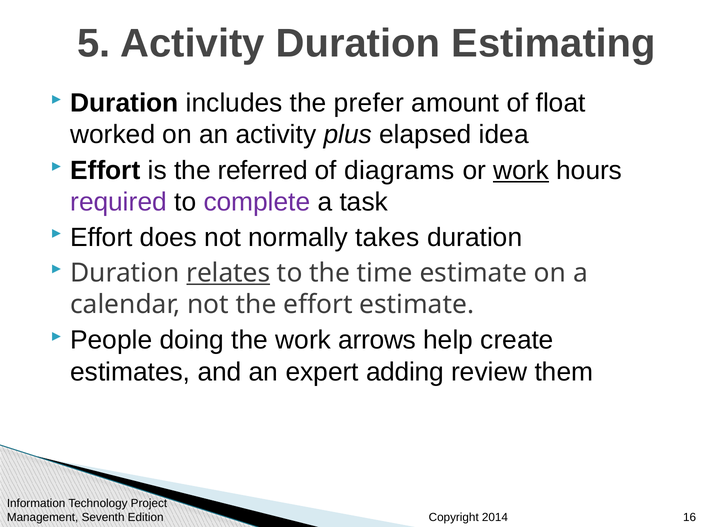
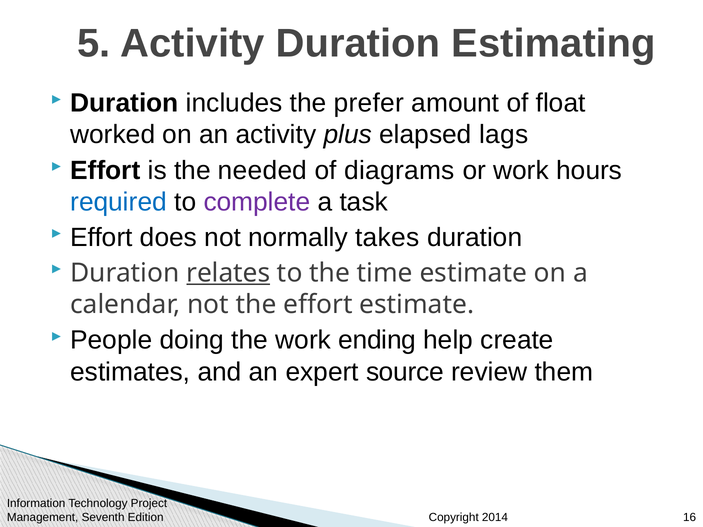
idea: idea -> lags (504, 135)
referred: referred -> needed (263, 170)
work underline: present -> none (521, 170)
required colour: purple -> blue (119, 202)
arrows: arrows -> ending (377, 340)
adding: adding -> source (405, 372)
